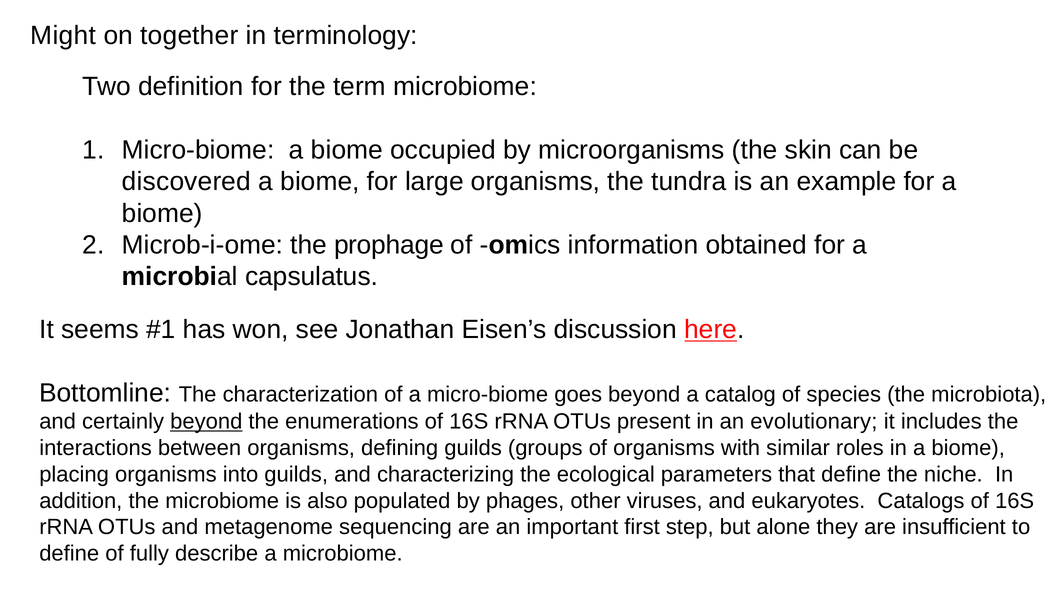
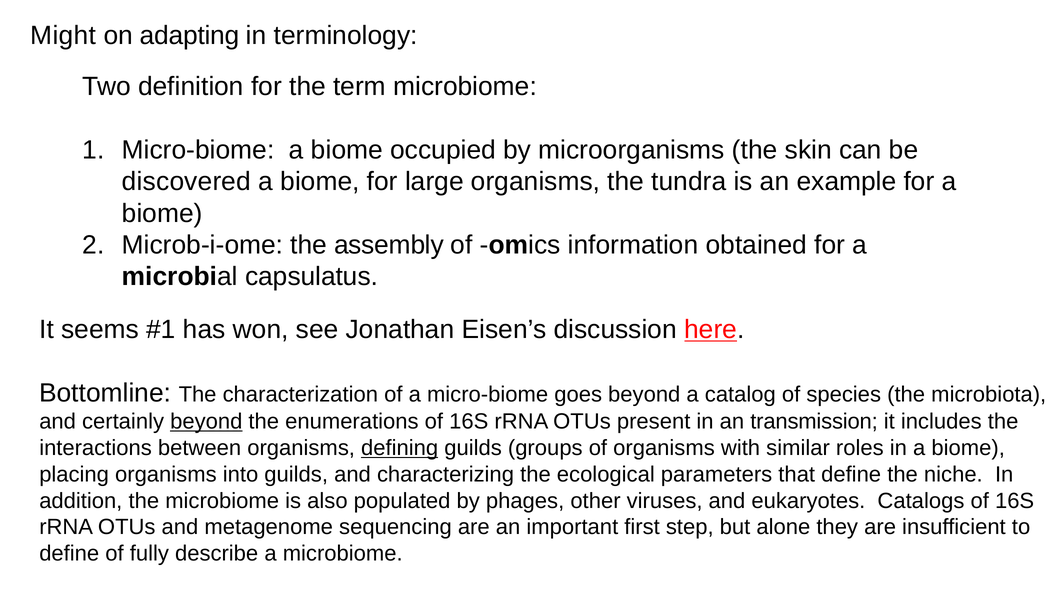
together: together -> adapting (190, 36)
prophage: prophage -> assembly (389, 245)
evolutionary: evolutionary -> transmission (814, 422)
defining underline: none -> present (400, 448)
